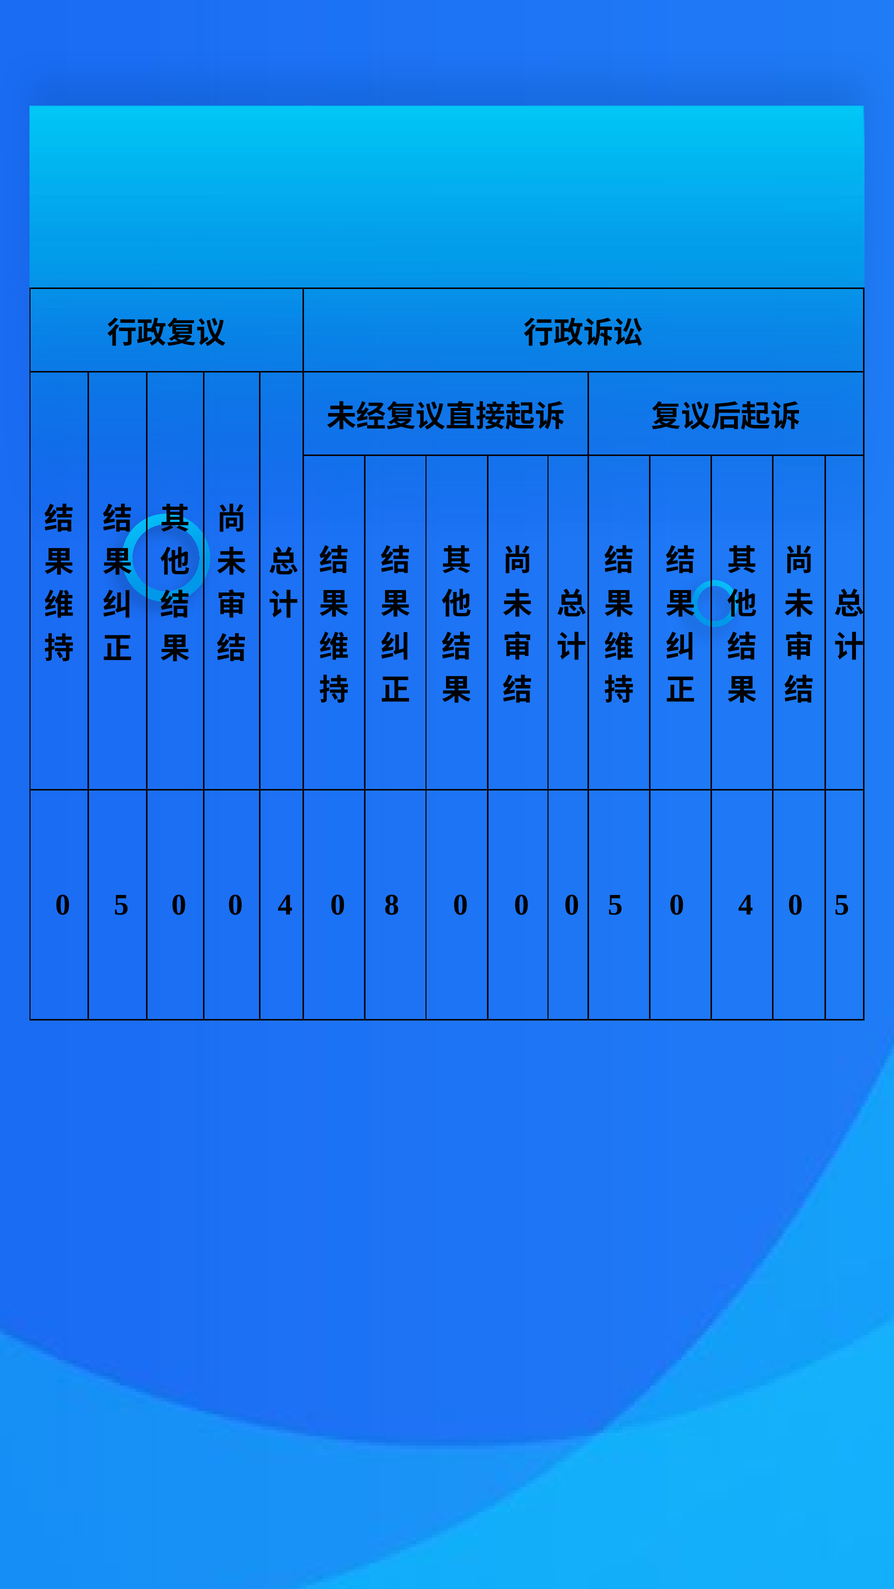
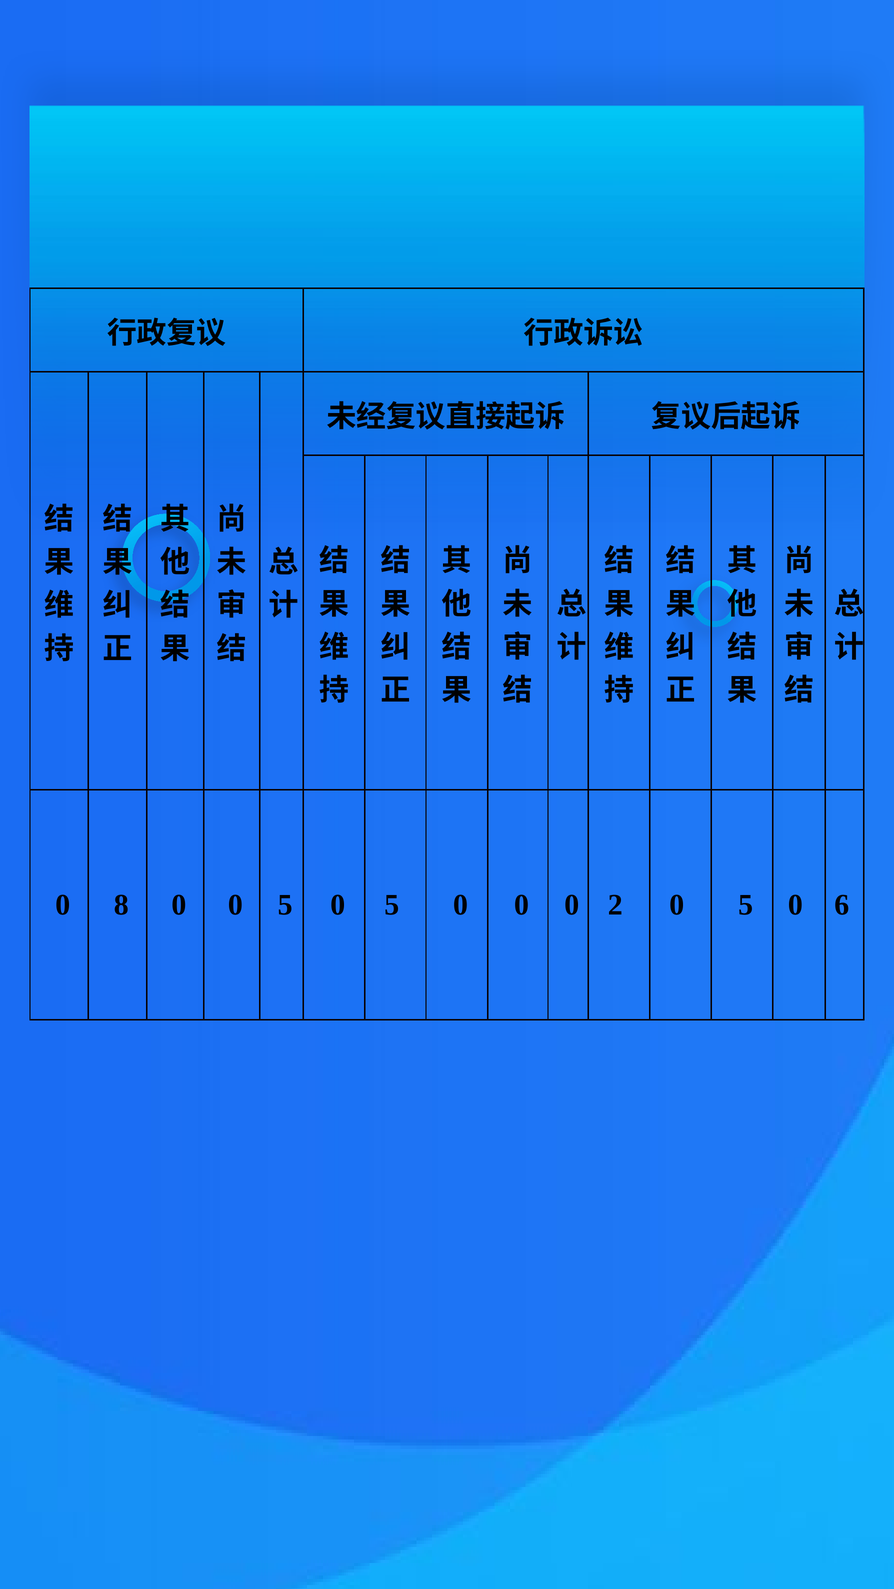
5: 5 -> 8 (121, 905)
0 0 4: 4 -> 5 (285, 905)
8: 8 -> 5 (392, 905)
0 0 5: 5 -> 2 (615, 905)
4: 4 -> 5 (746, 905)
5: 5 -> 6 (842, 905)
